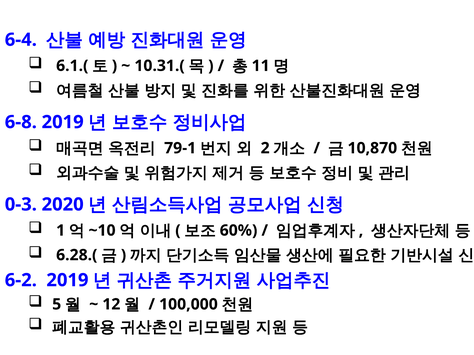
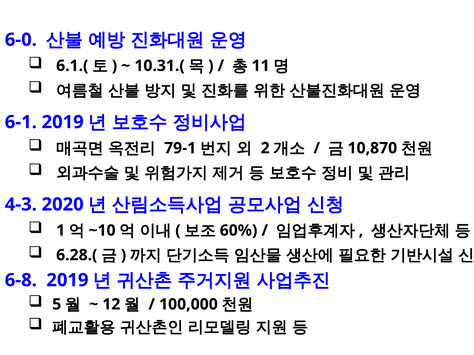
6-4: 6-4 -> 6-0 (21, 40)
6-8: 6-8 -> 6-1 (21, 122)
0-3: 0-3 -> 4-3 (21, 205)
6-2: 6-2 -> 6-8 (21, 281)
